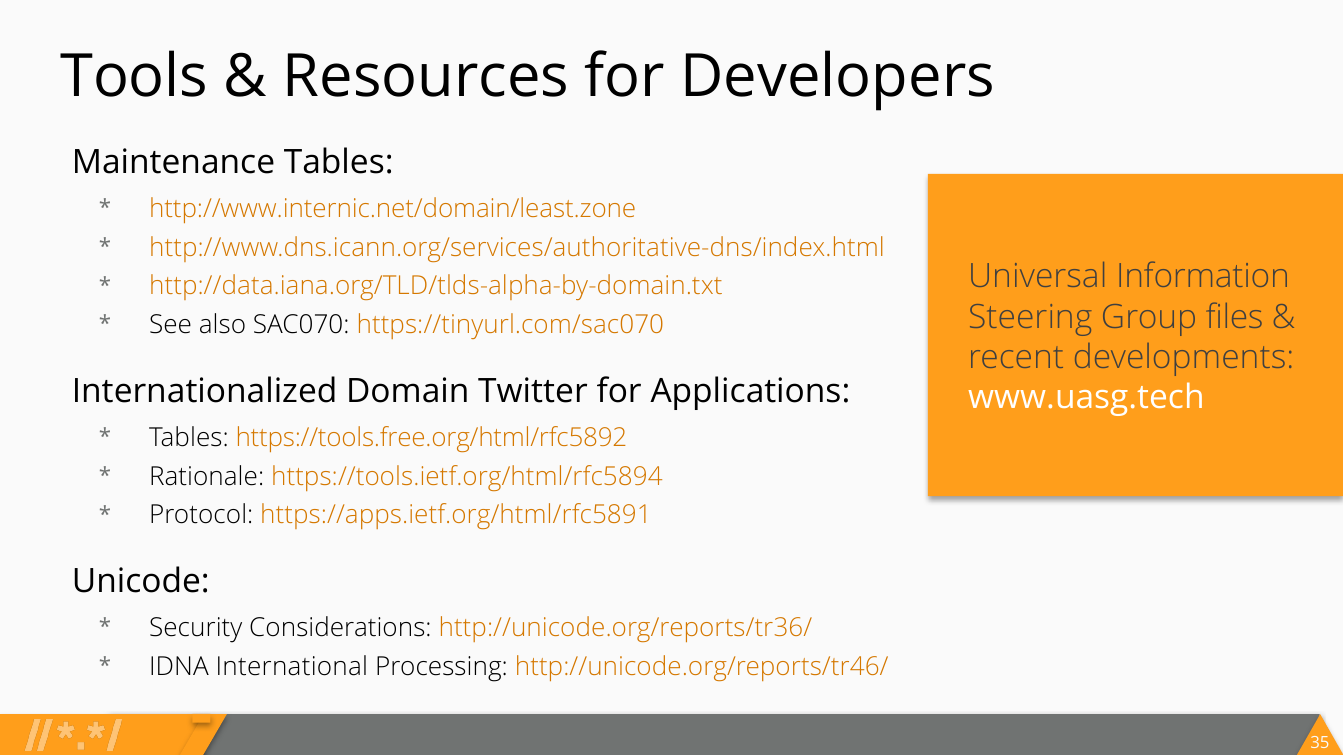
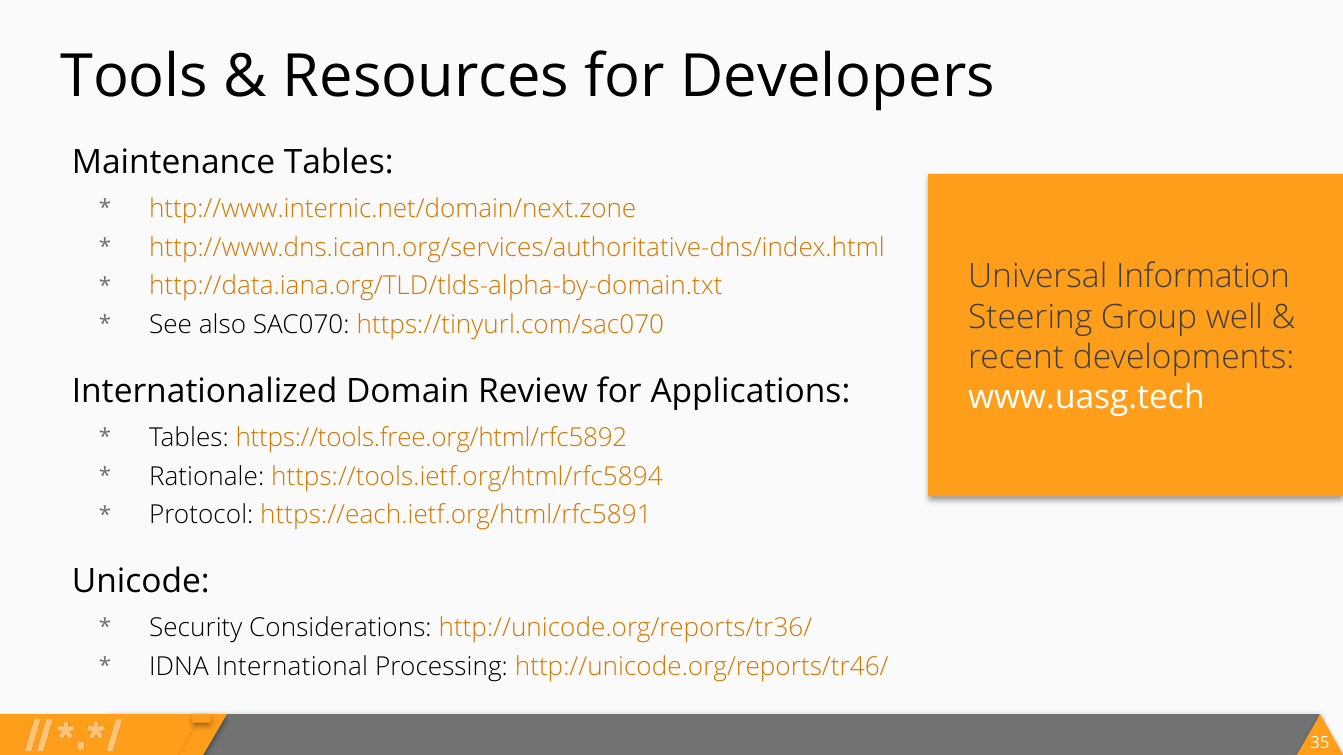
http://www.internic.net/domain/least.zone: http://www.internic.net/domain/least.zone -> http://www.internic.net/domain/next.zone (393, 209)
files: files -> well (1234, 317)
Twitter: Twitter -> Review (533, 392)
https://apps.ietf.org/html/rfc5891: https://apps.ietf.org/html/rfc5891 -> https://each.ietf.org/html/rfc5891 (456, 516)
